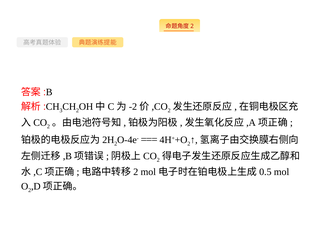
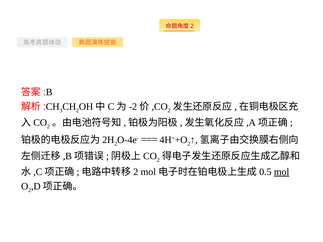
mol underline: none -> present (282, 172)
